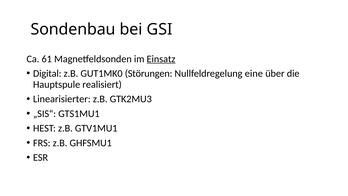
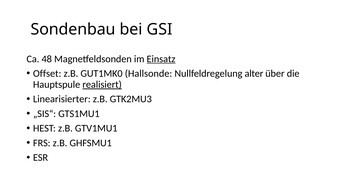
61: 61 -> 48 (47, 59)
Digital: Digital -> Offset (47, 73)
Störungen: Störungen -> Hallsonde (149, 73)
eine: eine -> alter (254, 73)
realisiert underline: none -> present (102, 84)
